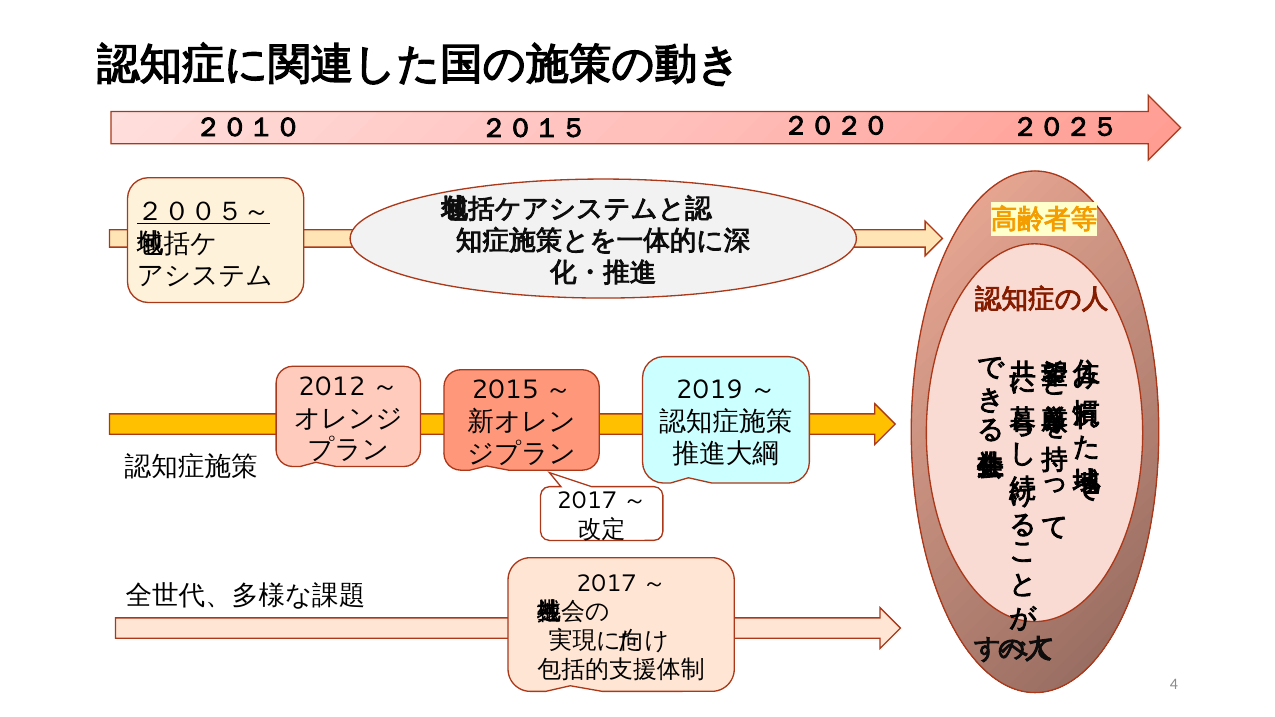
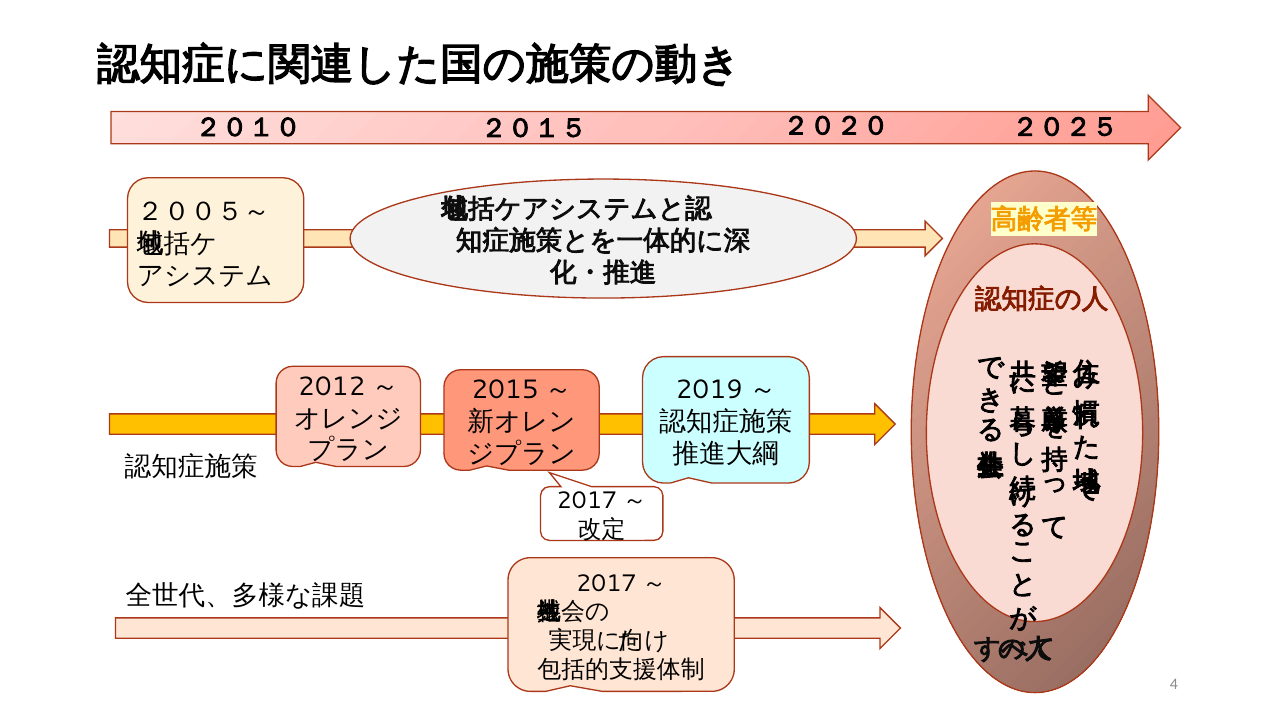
２００５～ underline: present -> none (203, 212)
